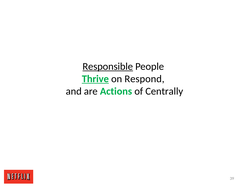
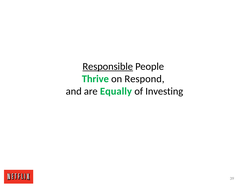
Thrive underline: present -> none (95, 79)
Actions: Actions -> Equally (116, 91)
Centrally: Centrally -> Investing (164, 91)
